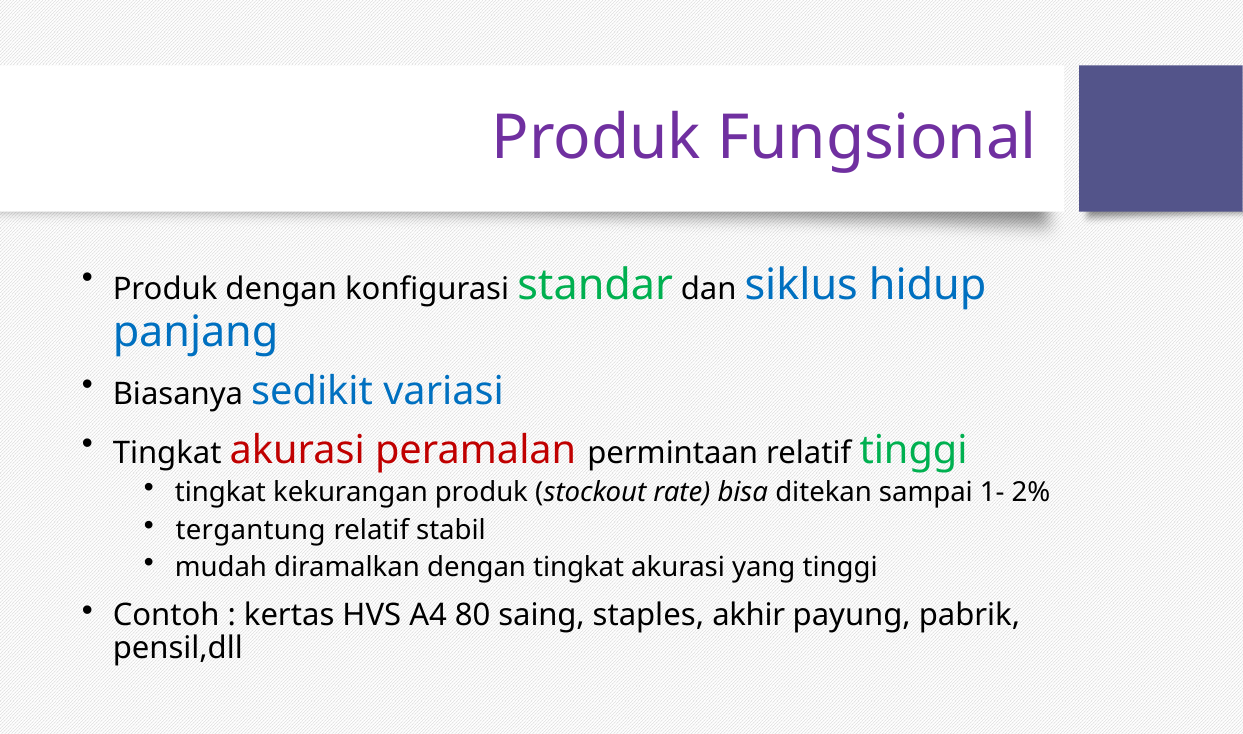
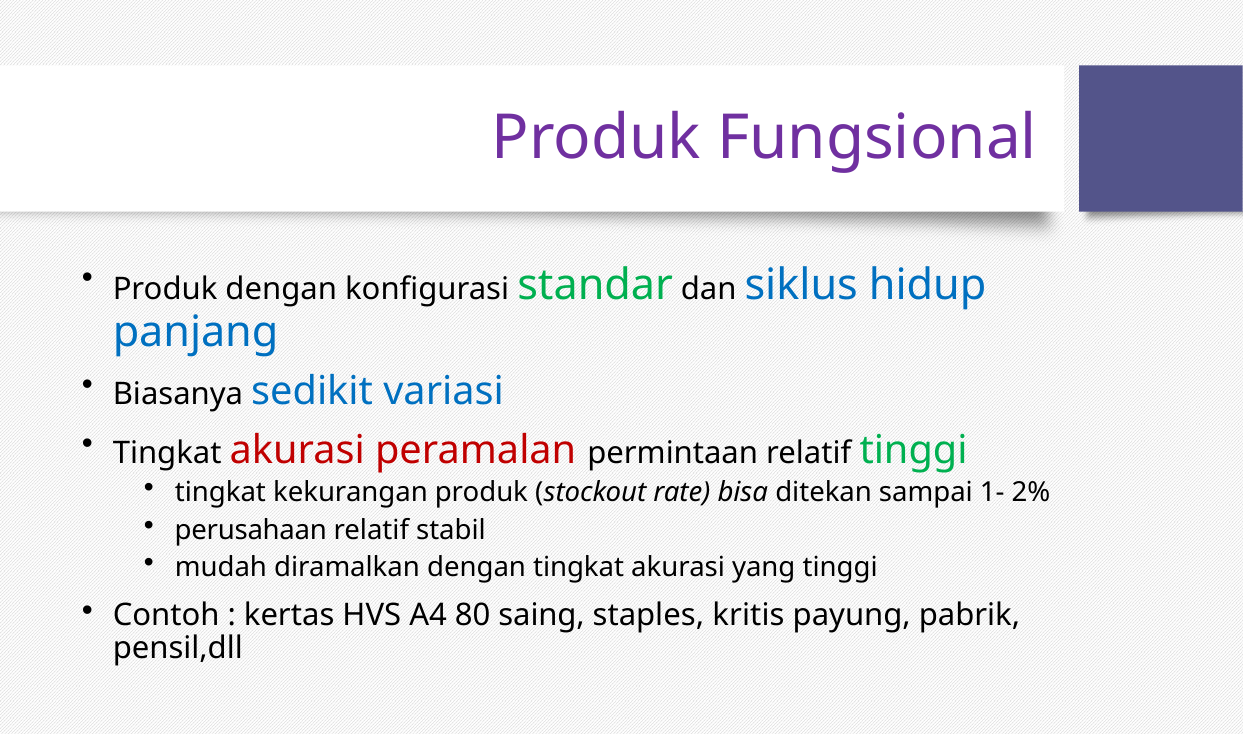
tergantung: tergantung -> perusahaan (251, 530)
akhir: akhir -> kritis (748, 615)
